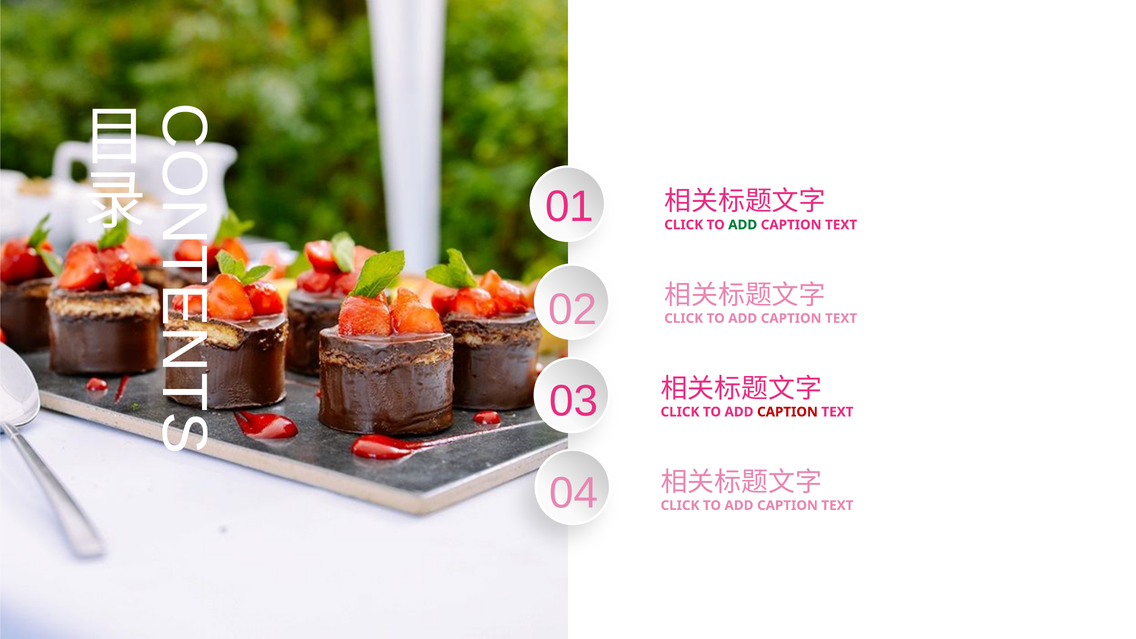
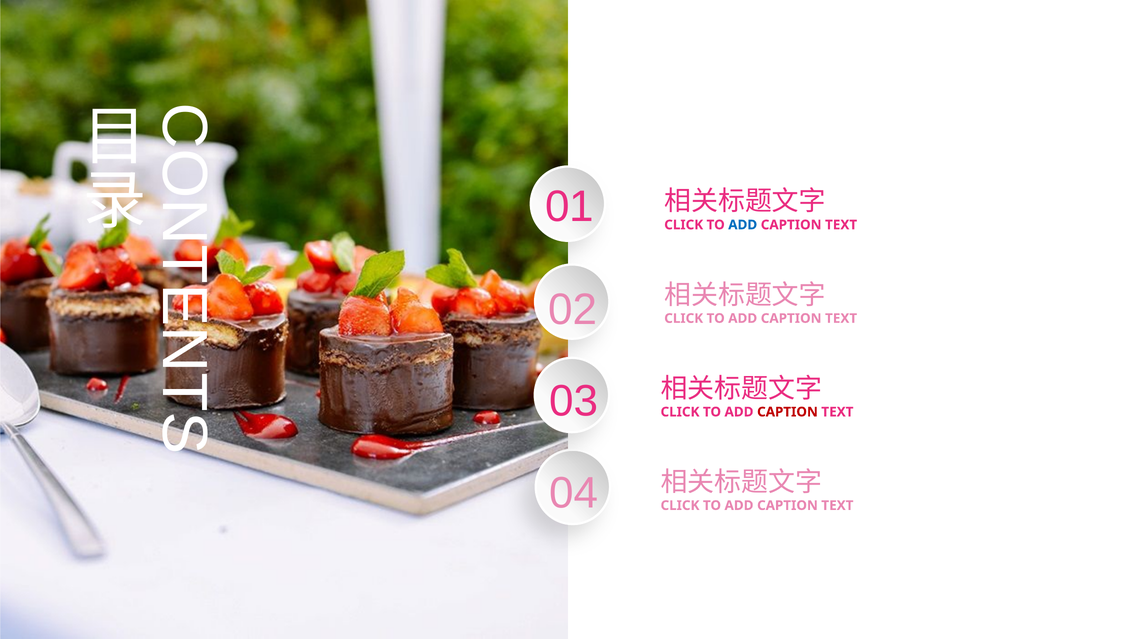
ADD colour: green -> blue (743, 225)
